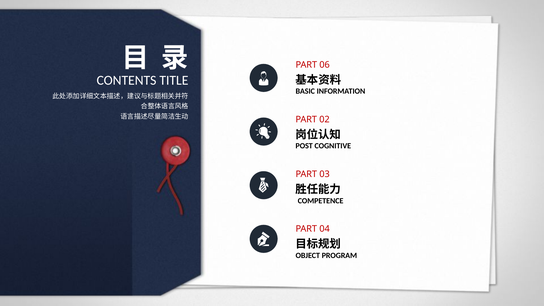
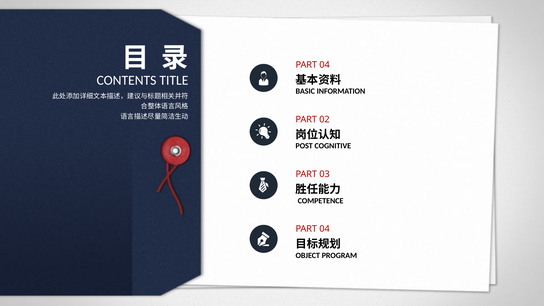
06: 06 -> 04 (325, 65)
